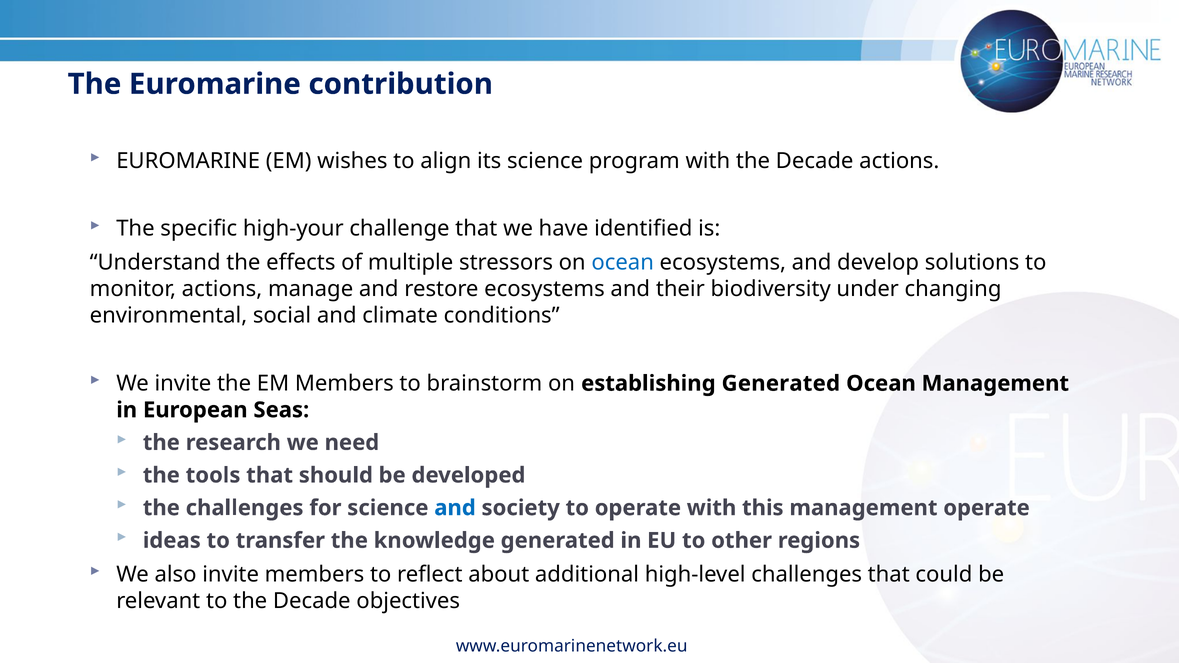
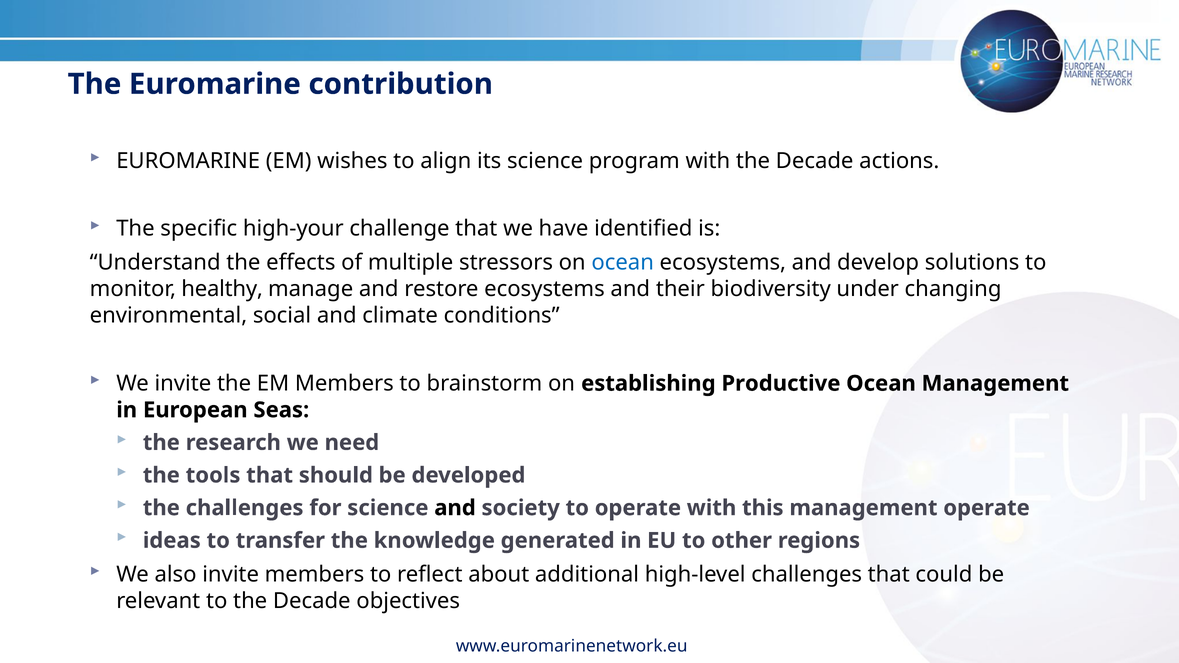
monitor actions: actions -> healthy (222, 289)
establishing Generated: Generated -> Productive (781, 384)
and colour: blue -> black (455, 508)
